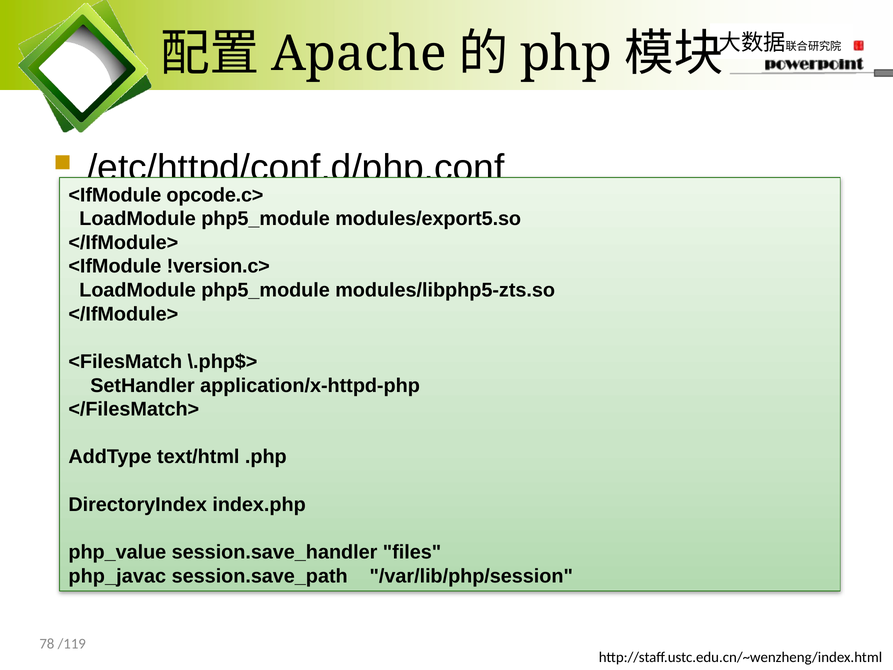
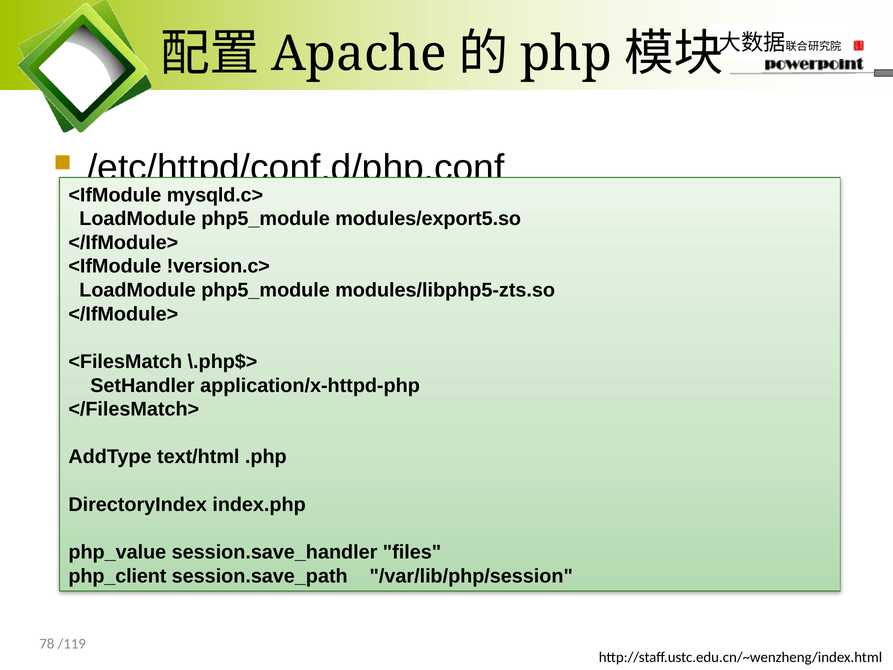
opcode.c>: opcode.c> -> mysqld.c> (215, 195)
php_javac: php_javac -> php_client (117, 576)
